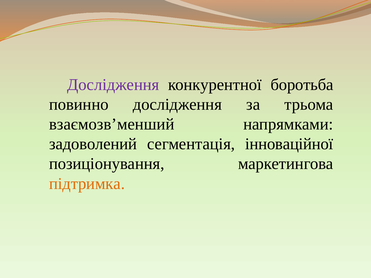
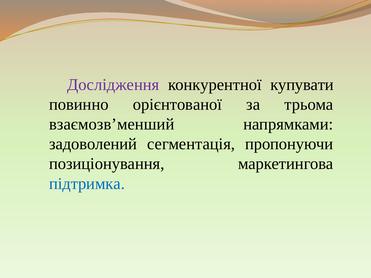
боротьба: боротьба -> купувати (302, 85)
повинно дослідження: дослідження -> орієнтованої (177, 105)
інноваційної: інноваційної -> пропонуючи (289, 144)
підтримка colour: orange -> blue (87, 184)
